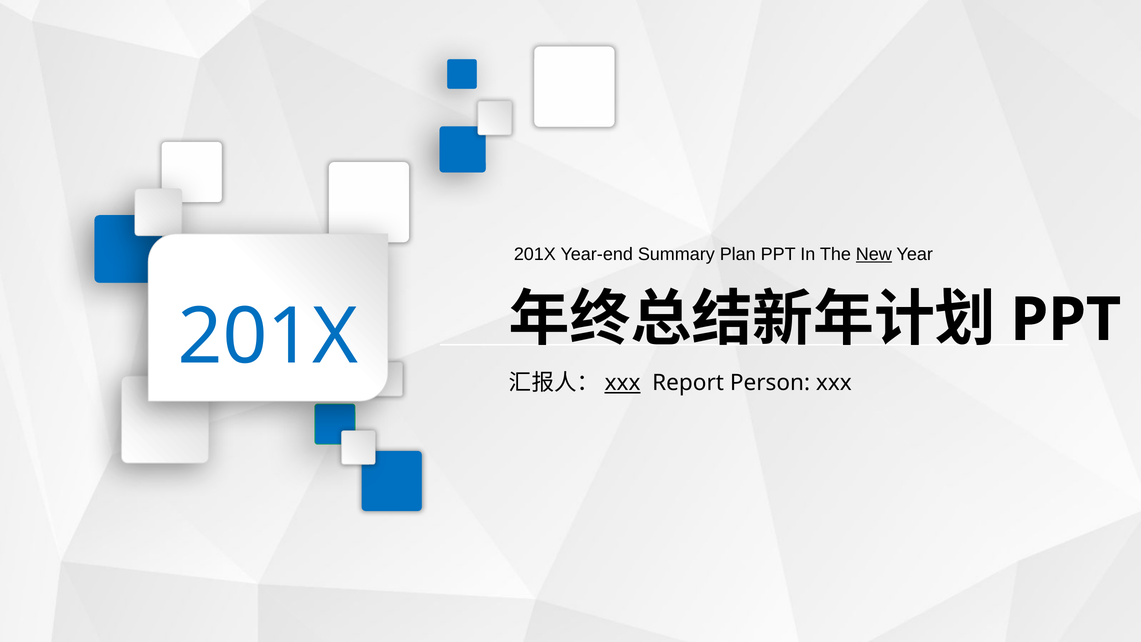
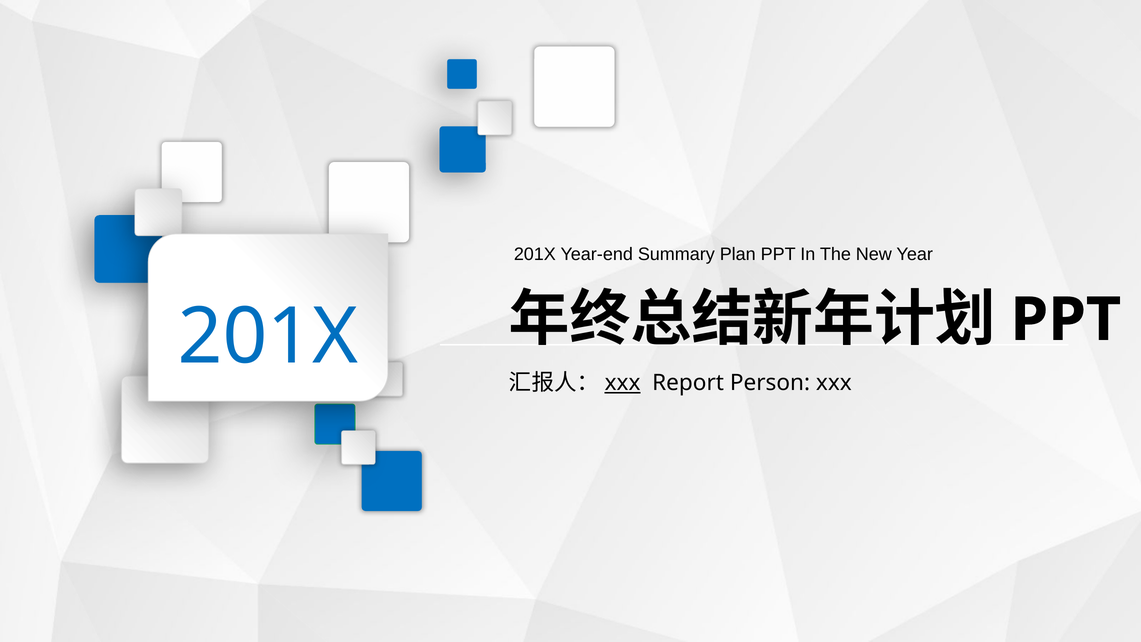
New underline: present -> none (874, 254)
